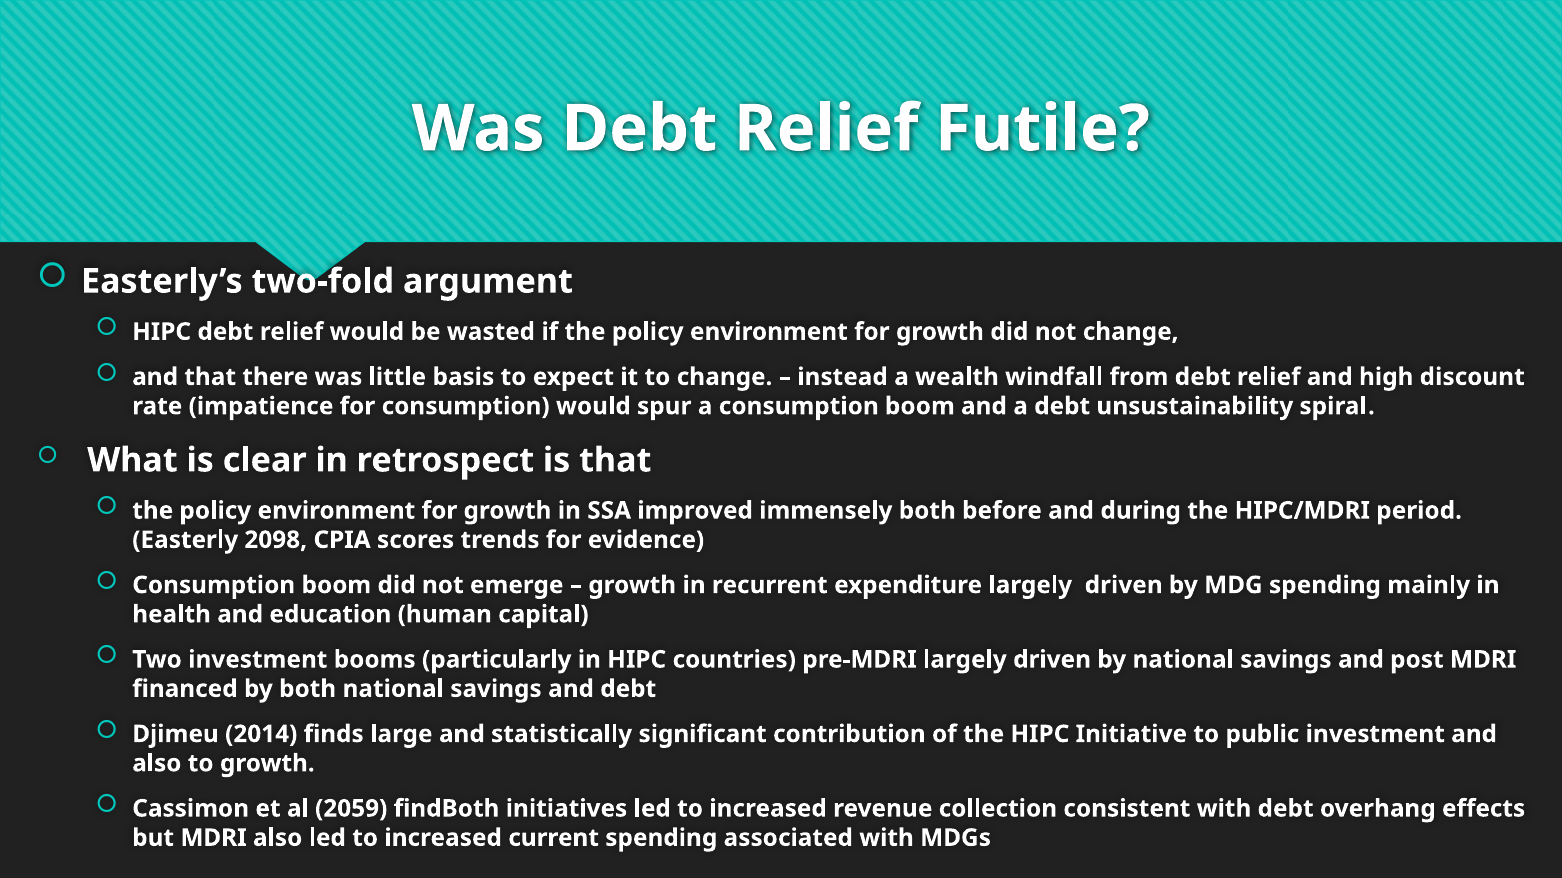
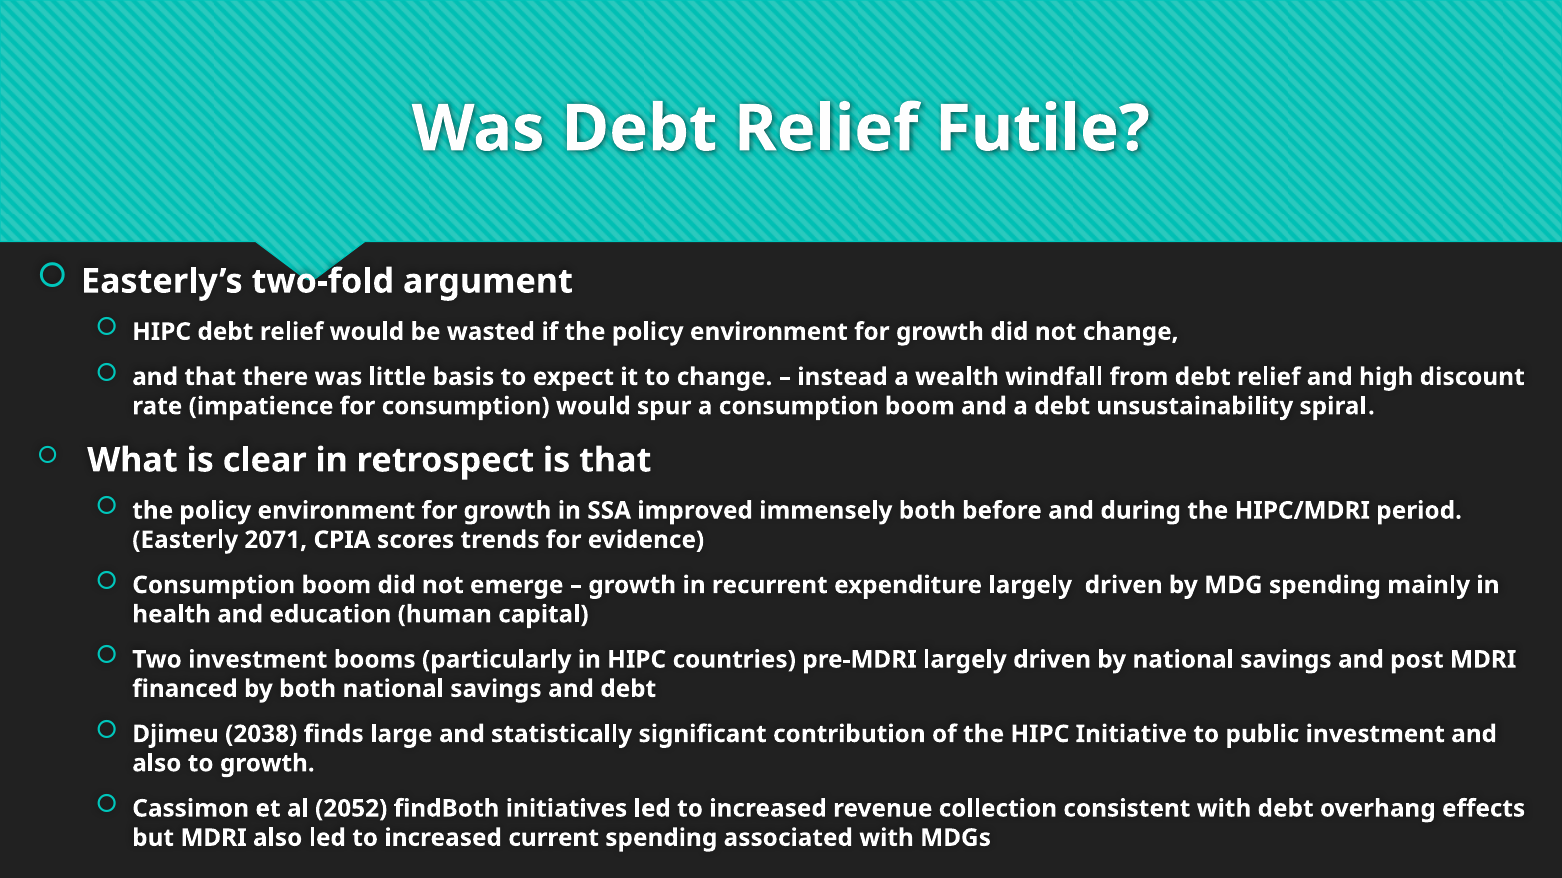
2098: 2098 -> 2071 (276, 540)
2014: 2014 -> 2038 (261, 735)
2059: 2059 -> 2052 (351, 809)
